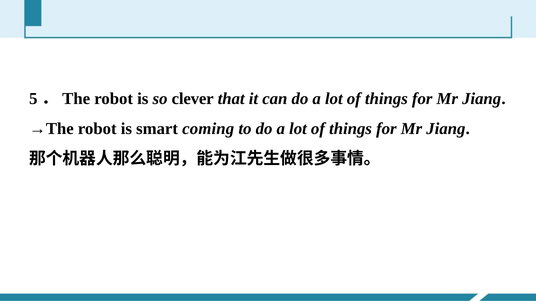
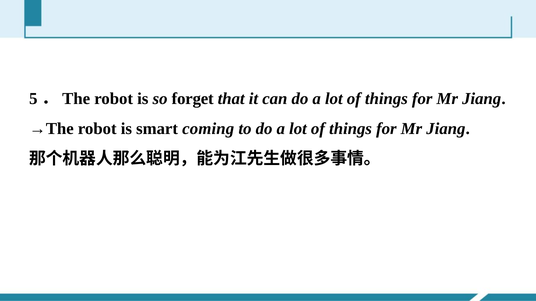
clever: clever -> forget (193, 99)
